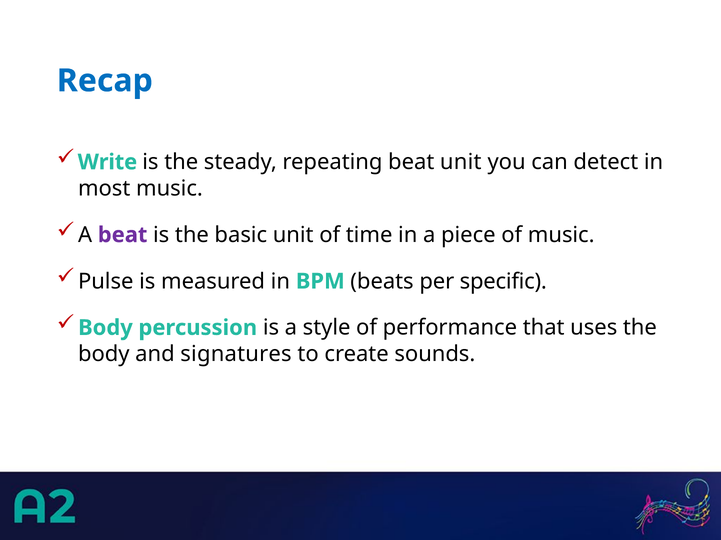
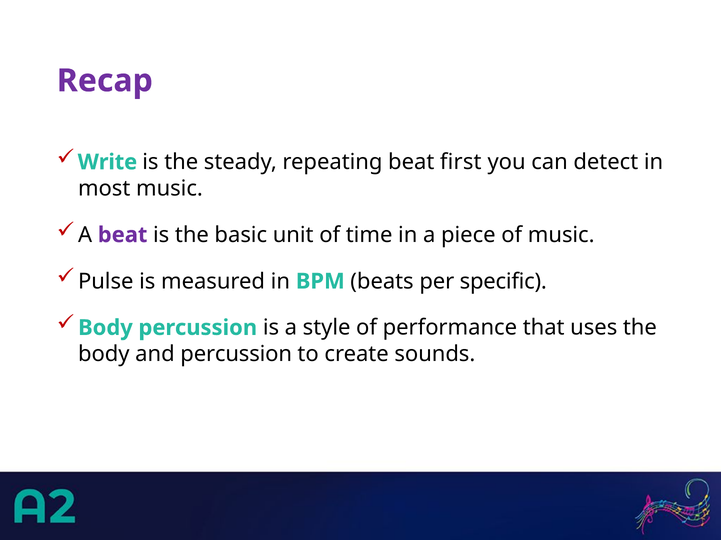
Recap colour: blue -> purple (105, 81)
beat unit: unit -> first (461, 162)
and signatures: signatures -> percussion (236, 355)
